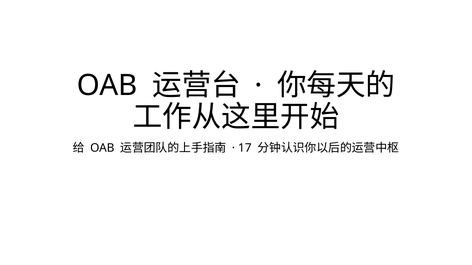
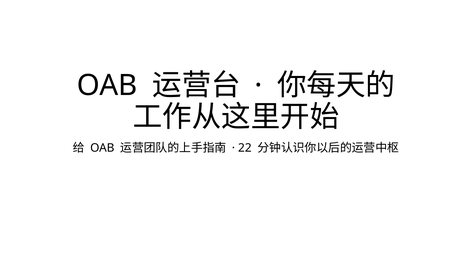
17: 17 -> 22 (245, 148)
